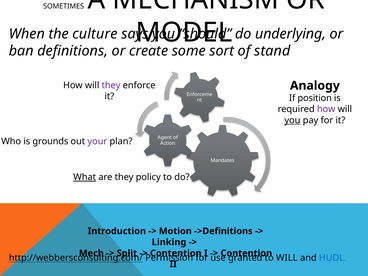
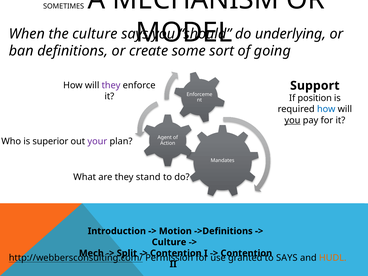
stand: stand -> going (272, 51)
Analogy: Analogy -> Support (315, 86)
how colour: purple -> blue (326, 109)
grounds: grounds -> superior (50, 141)
What underline: present -> none (85, 177)
policy: policy -> stand (148, 177)
Linking: Linking -> Culture (169, 242)
WILL: WILL -> SAYS (287, 258)
HUDL colour: blue -> orange (333, 258)
